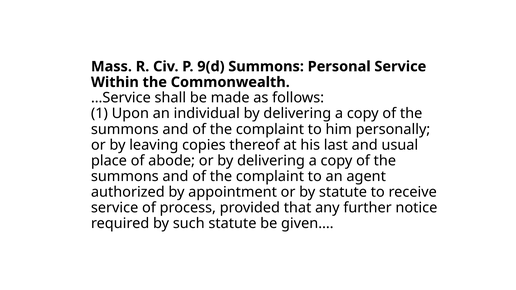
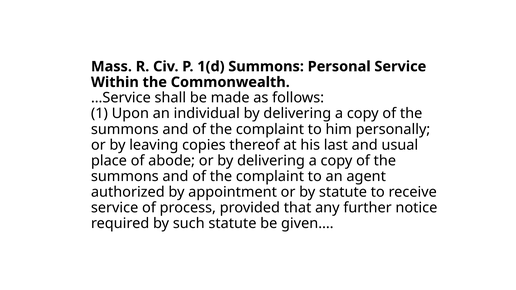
9(d: 9(d -> 1(d (211, 67)
